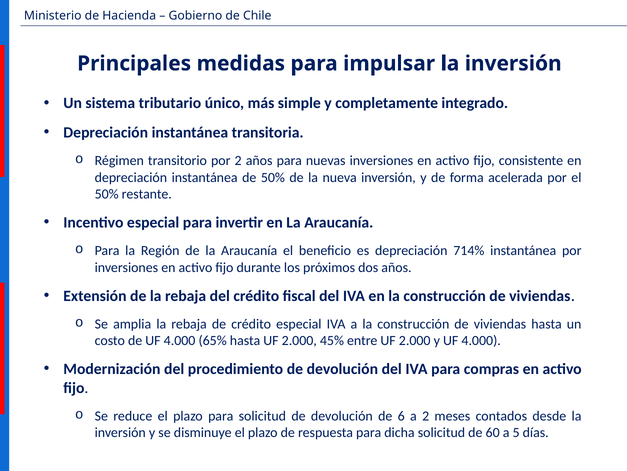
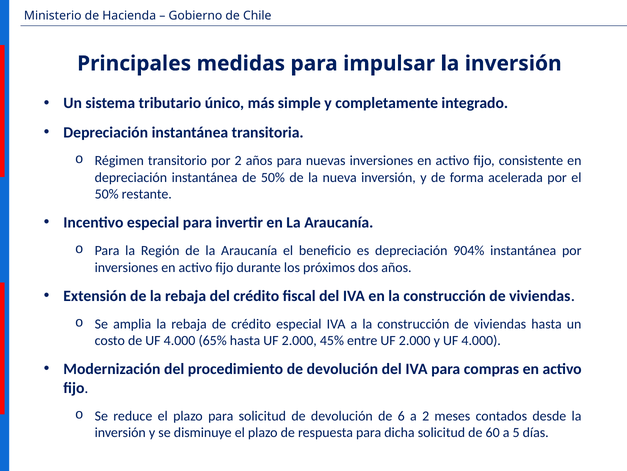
714%: 714% -> 904% (469, 250)
